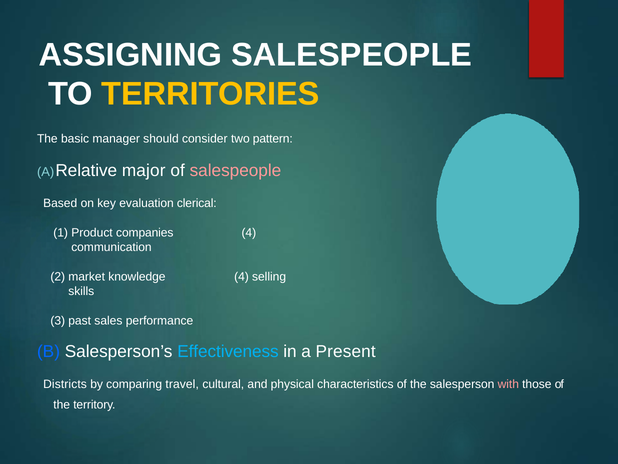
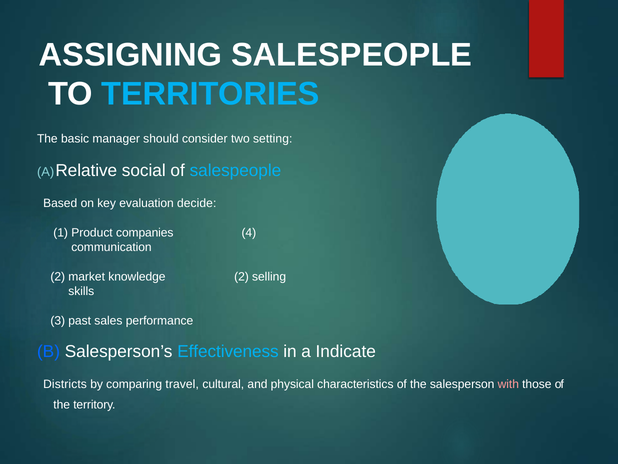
TERRITORIES colour: yellow -> light blue (210, 94)
pattern: pattern -> setting (273, 139)
major: major -> social (144, 171)
salespeople colour: pink -> light blue (235, 171)
clerical: clerical -> decide (197, 203)
knowledge 4: 4 -> 2 (241, 276)
Present: Present -> Indicate (346, 351)
